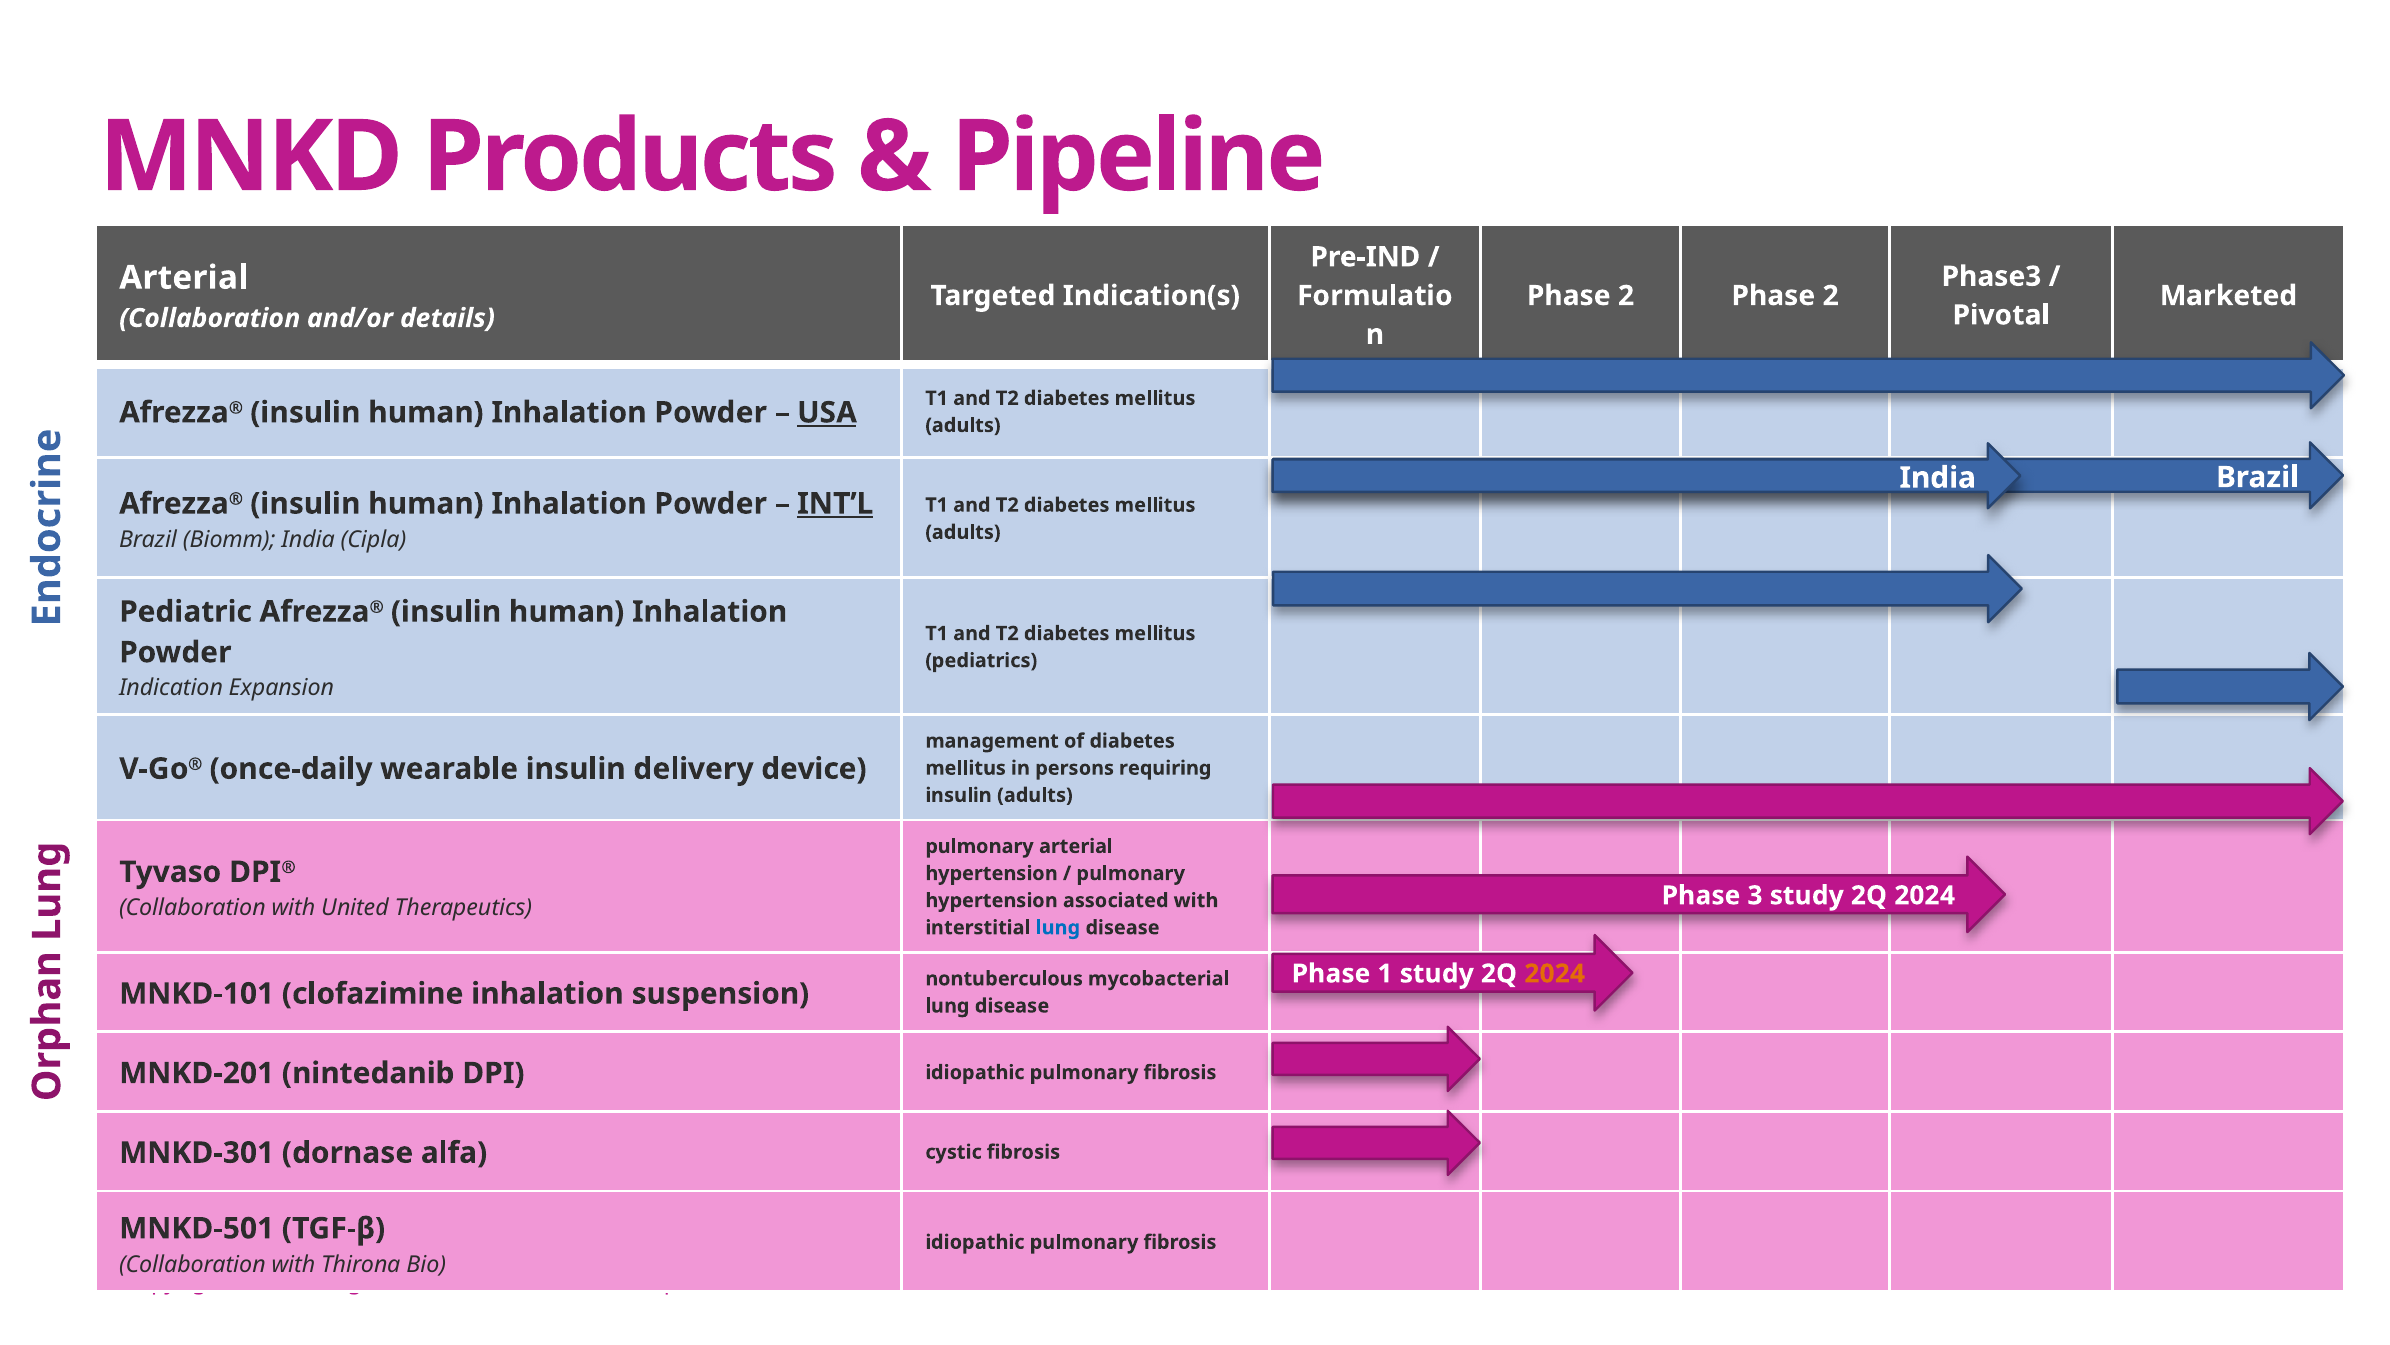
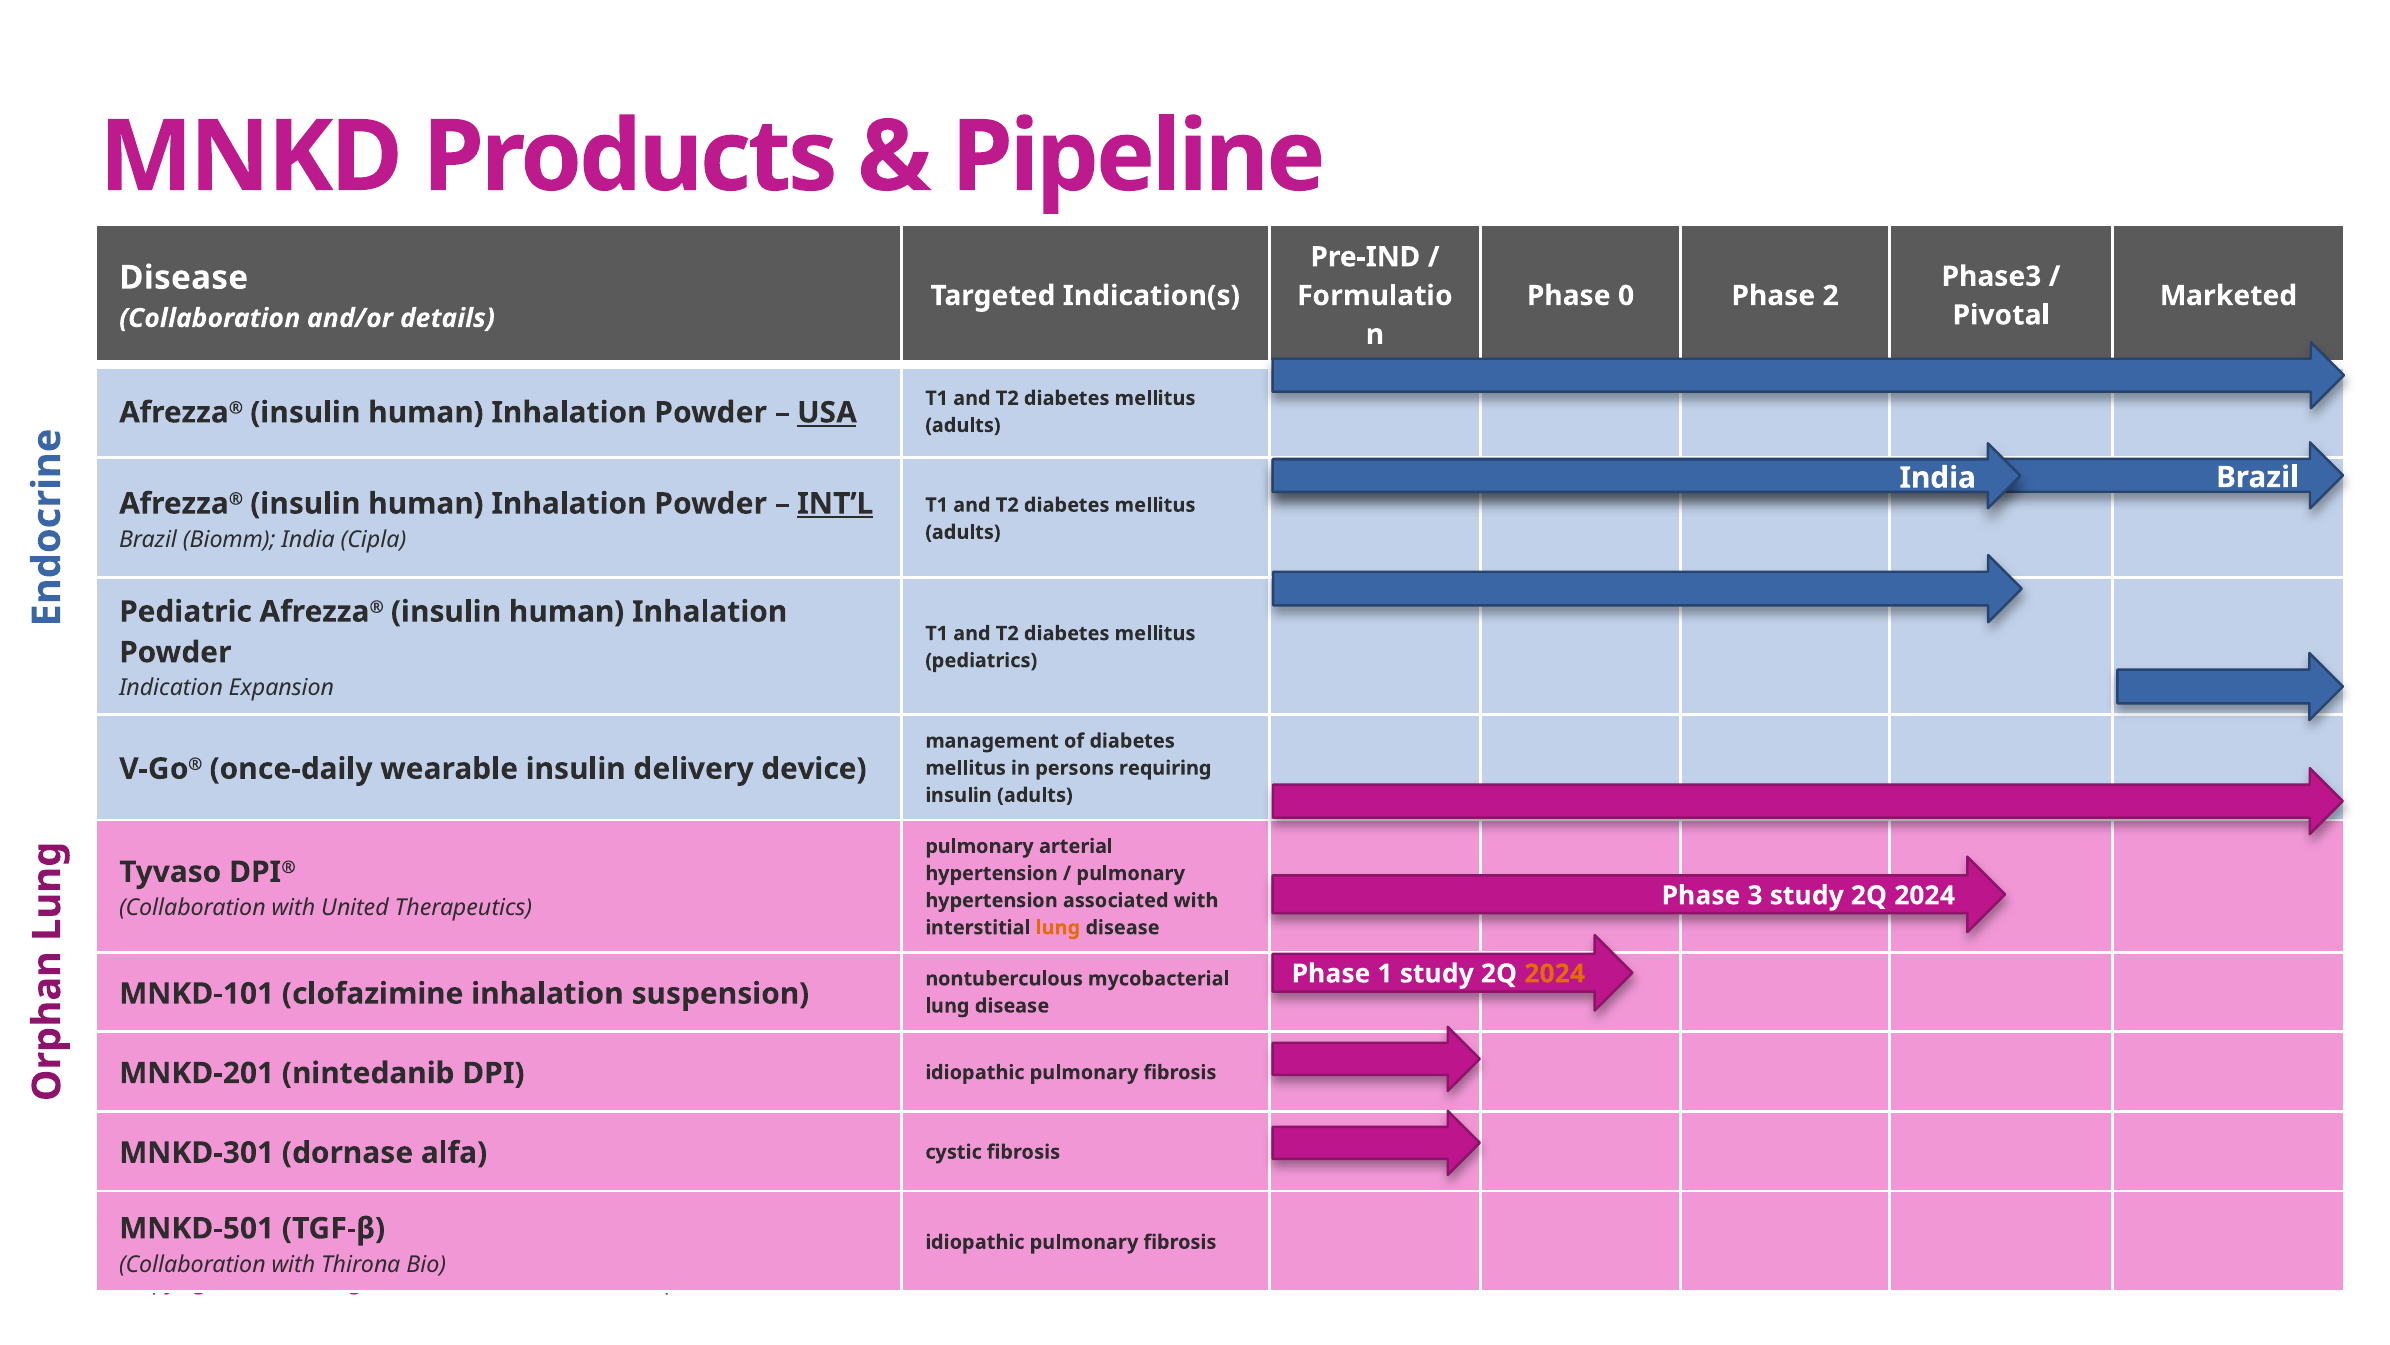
Arterial: Arterial -> Disease (184, 278)
2: 2 -> 0 (1626, 296)
lung colour: blue -> orange (1058, 927)
